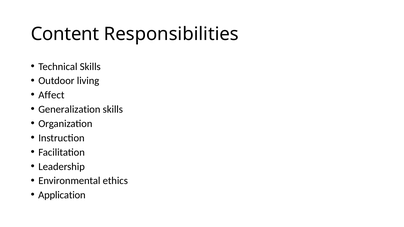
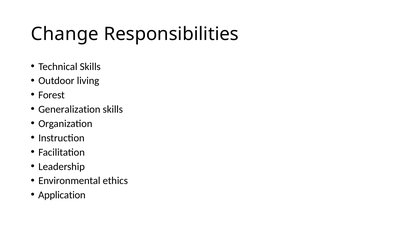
Content: Content -> Change (65, 34)
Affect: Affect -> Forest (52, 95)
